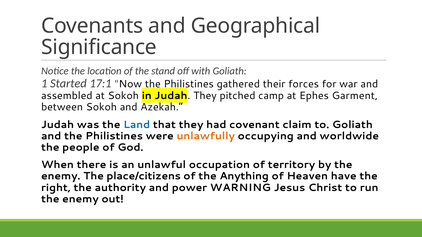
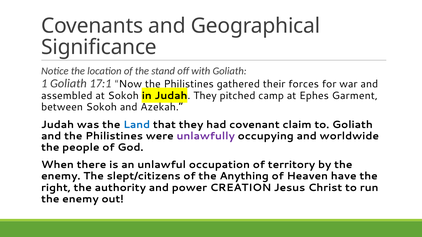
1 Started: Started -> Goliath (68, 83)
unlawfully colour: orange -> purple (206, 136)
place/citizens: place/citizens -> slept/citizens (144, 176)
WARNING: WARNING -> CREATION (241, 188)
